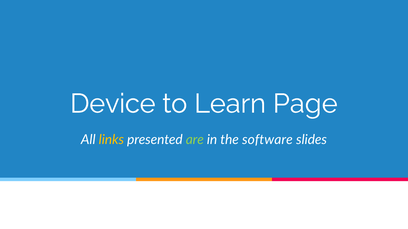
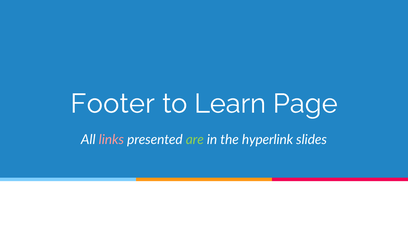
Device: Device -> Footer (113, 104)
links colour: yellow -> pink (111, 140)
software: software -> hyperlink (268, 140)
